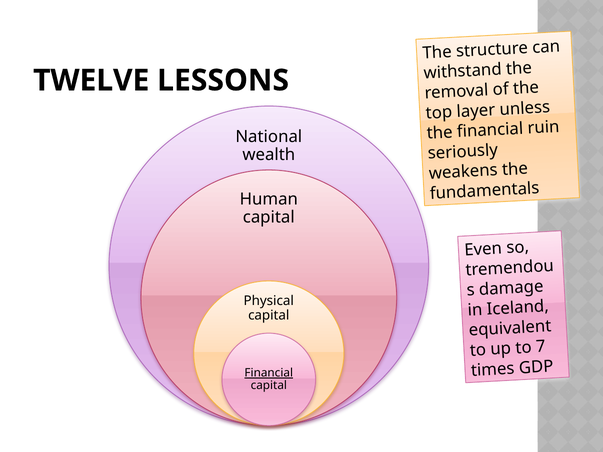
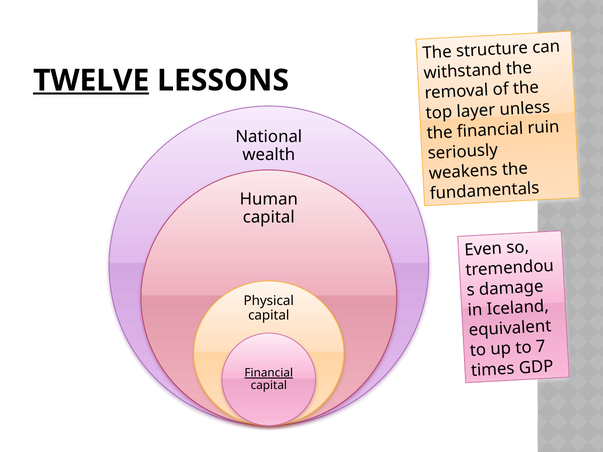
TWELVE underline: none -> present (91, 80)
